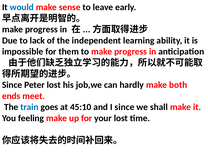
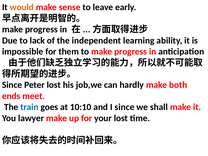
would colour: blue -> orange (22, 7)
45:10: 45:10 -> 10:10 (81, 107)
feeling: feeling -> lawyer (31, 118)
